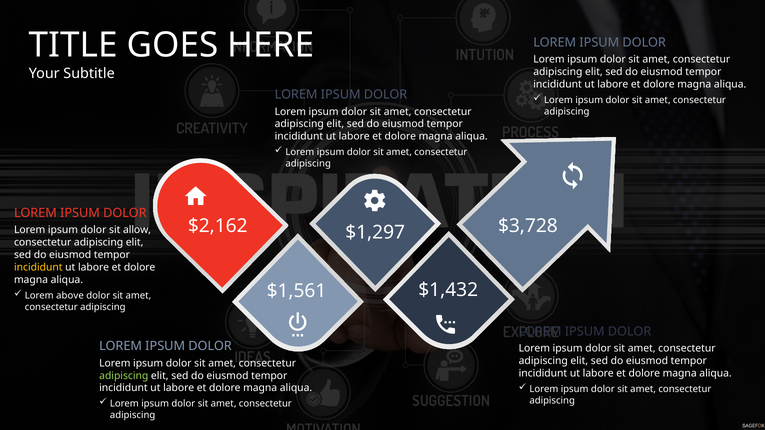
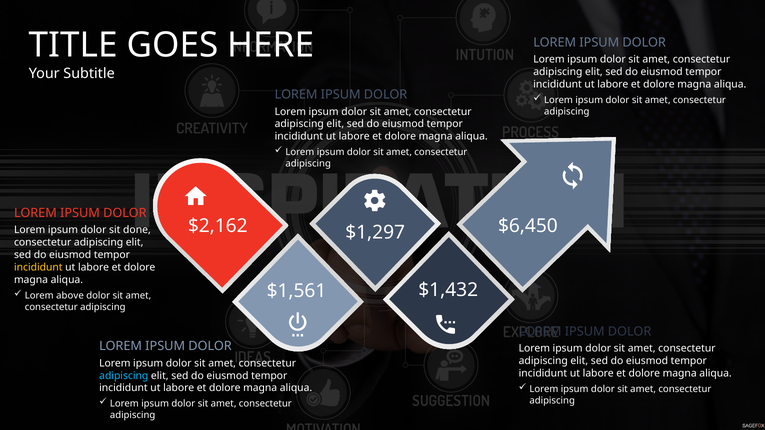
$3,728: $3,728 -> $6,450 (528, 226)
allow: allow -> done (137, 230)
adipiscing colour: light green -> light blue (124, 376)
